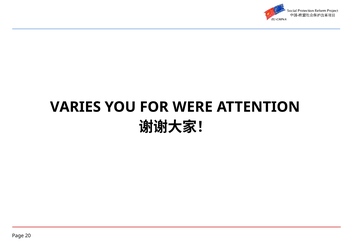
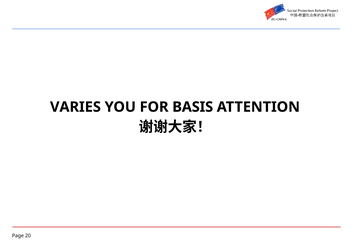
WERE: WERE -> BASIS (193, 107)
